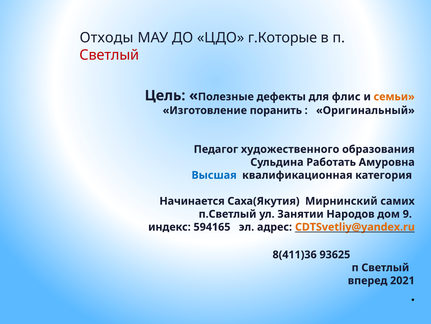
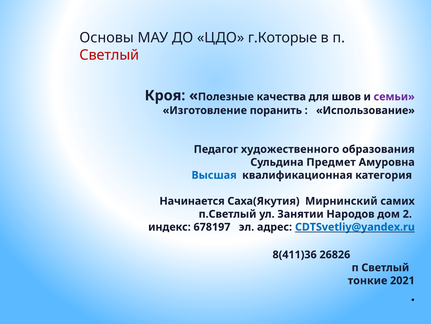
Отходы: Отходы -> Основы (107, 38)
Цель: Цель -> Кроя (165, 95)
дефекты: дефекты -> качества (281, 97)
флис: флис -> швов (346, 97)
семьи colour: orange -> purple (394, 97)
Оригинальный: Оригинальный -> Использование (365, 110)
Работать: Работать -> Предмет (331, 162)
9: 9 -> 2 (407, 214)
594165: 594165 -> 678197 (212, 227)
CDTSvetliy@yandex.ru colour: orange -> blue (355, 227)
93625: 93625 -> 26826 (335, 254)
вперед: вперед -> тонкие (368, 280)
